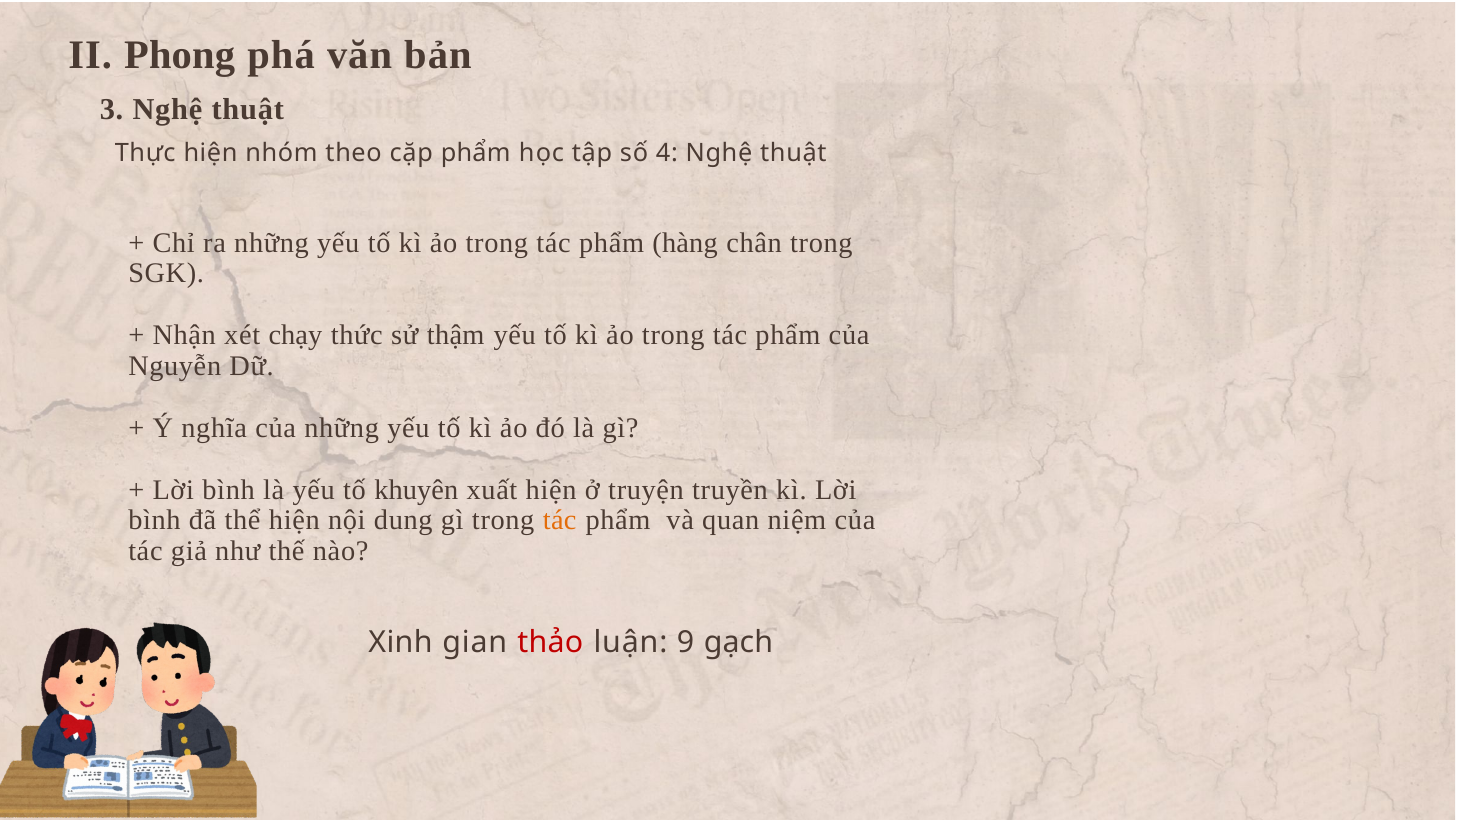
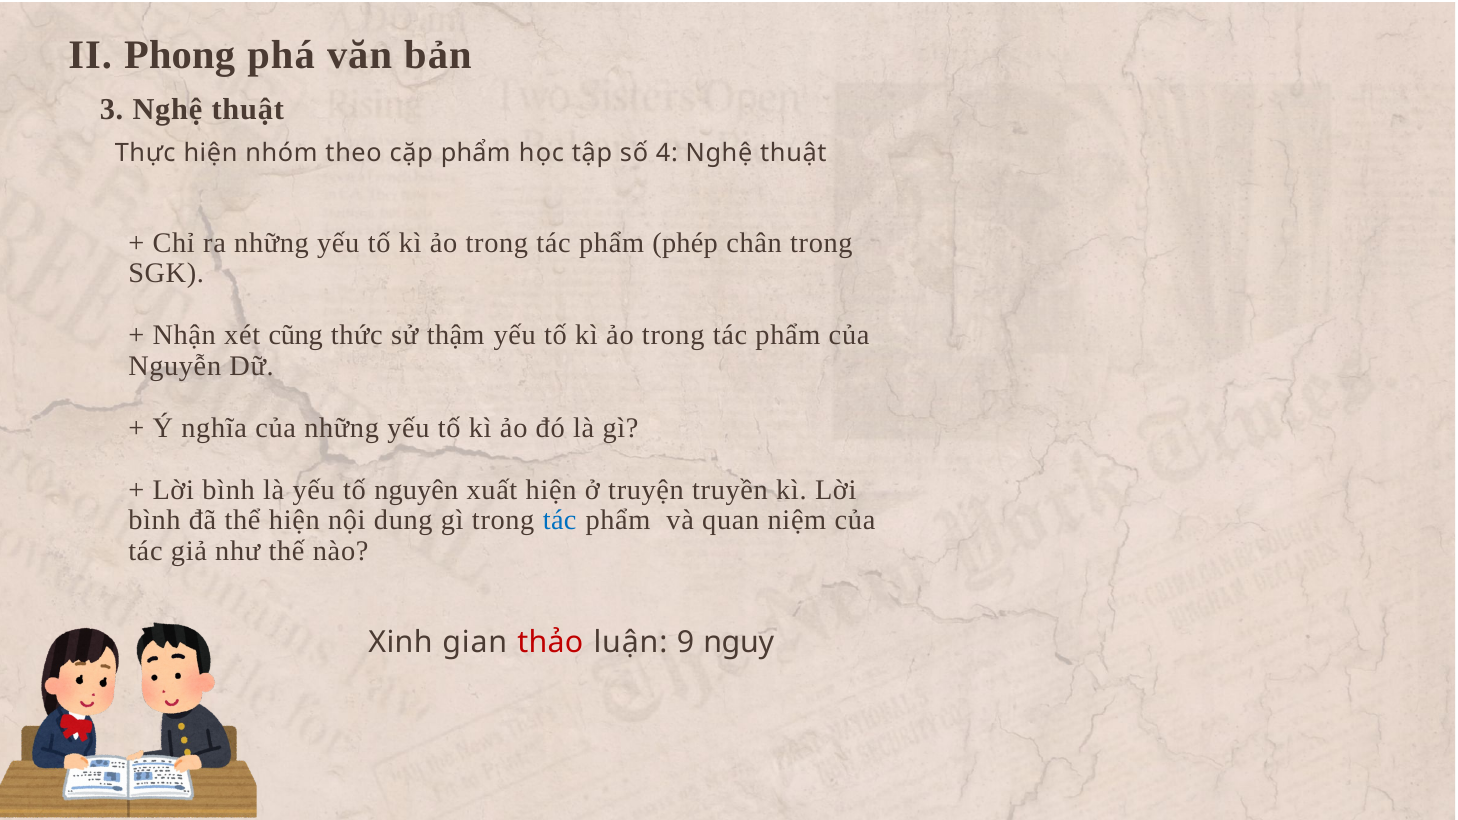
hàng: hàng -> phép (685, 243)
chạy: chạy -> cũng (296, 335)
khuyên: khuyên -> nguyên (416, 490)
tác colour: orange -> blue (560, 521)
gạch: gạch -> nguy (739, 643)
